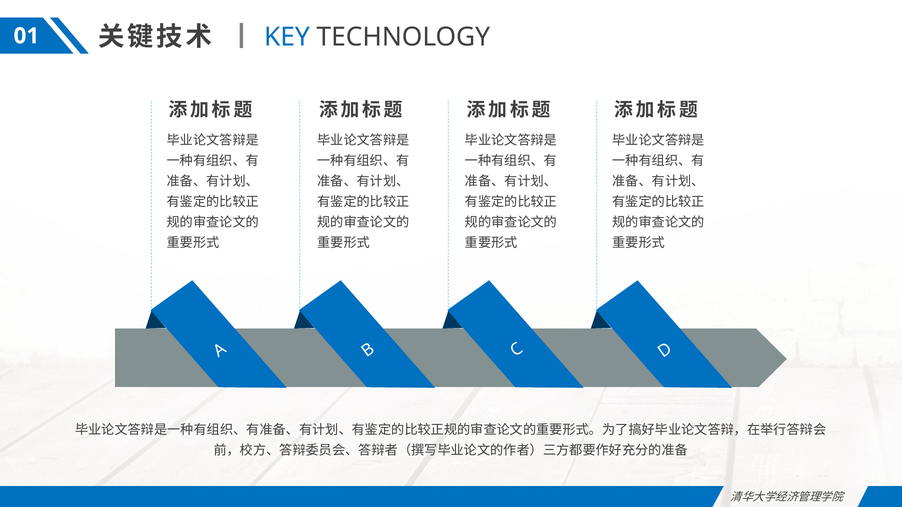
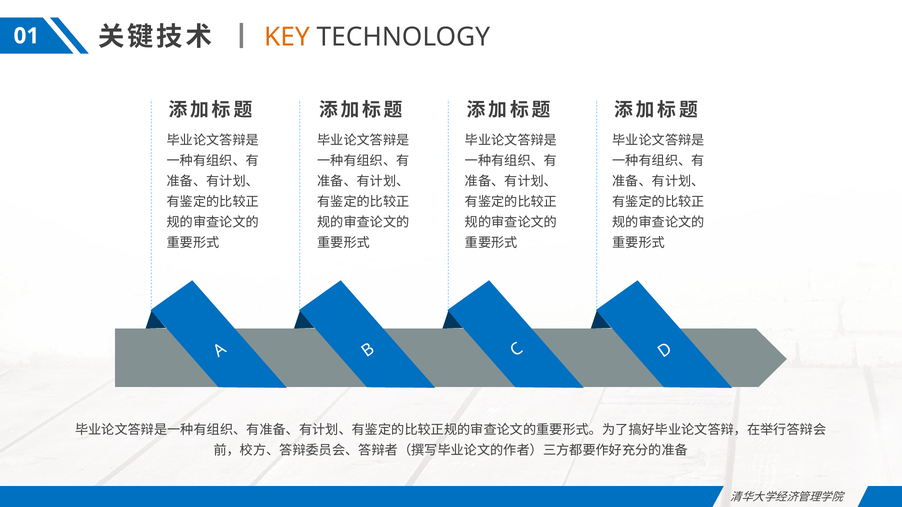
KEY colour: blue -> orange (287, 37)
